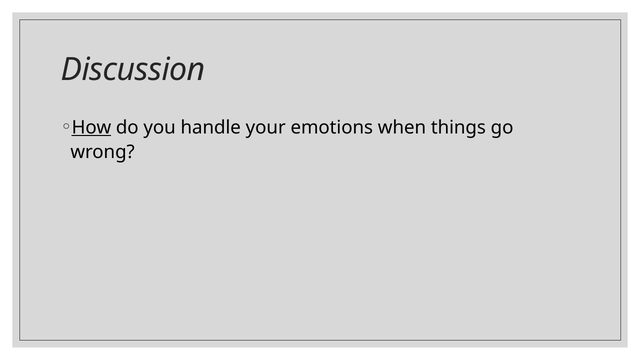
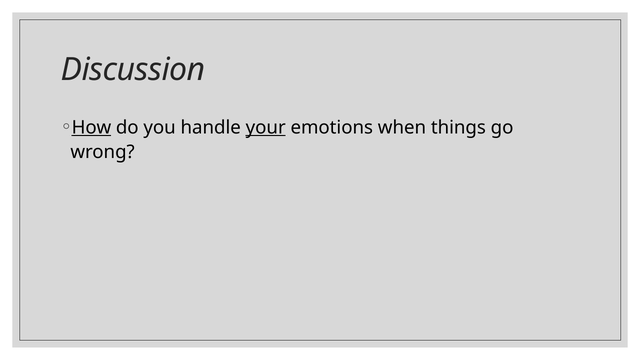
your underline: none -> present (266, 128)
